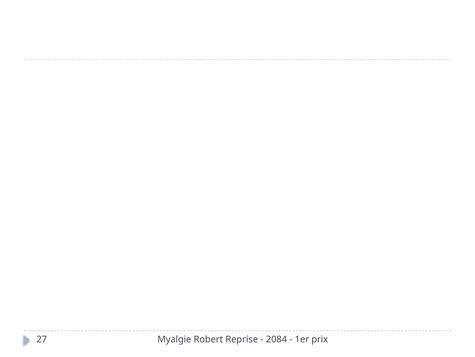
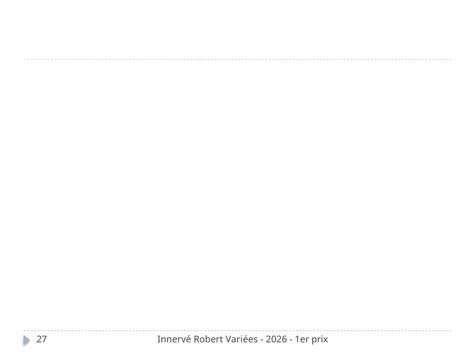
Myalgie: Myalgie -> Innervé (174, 339)
Reprise: Reprise -> Variées (242, 339)
2084: 2084 -> 2026 (276, 339)
